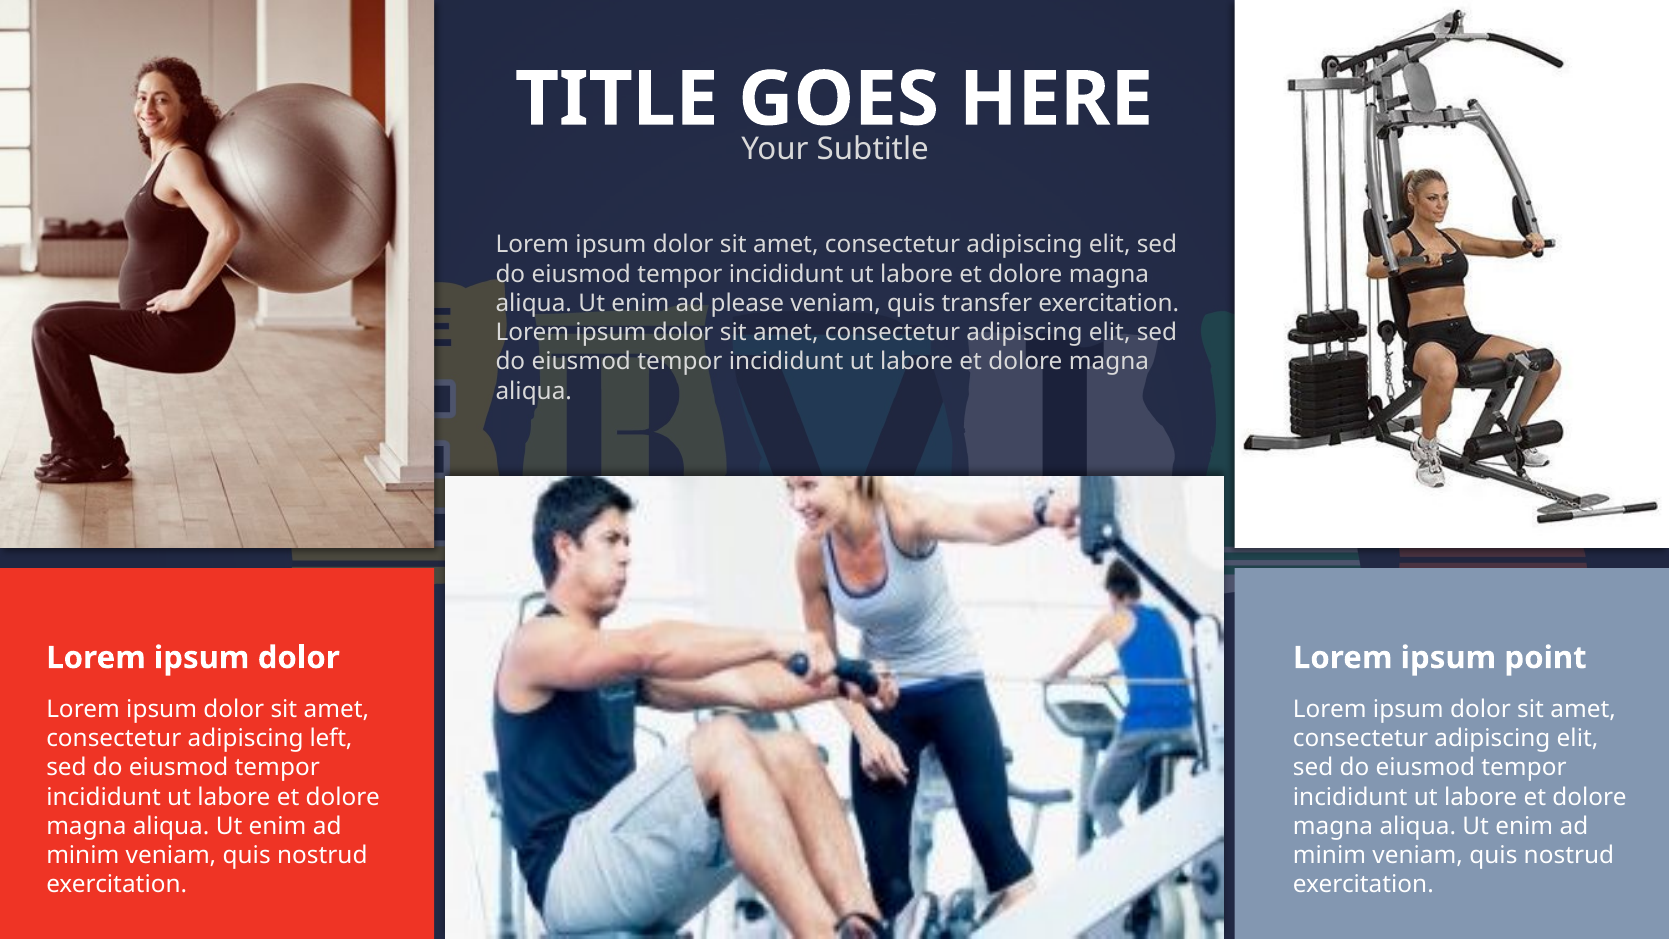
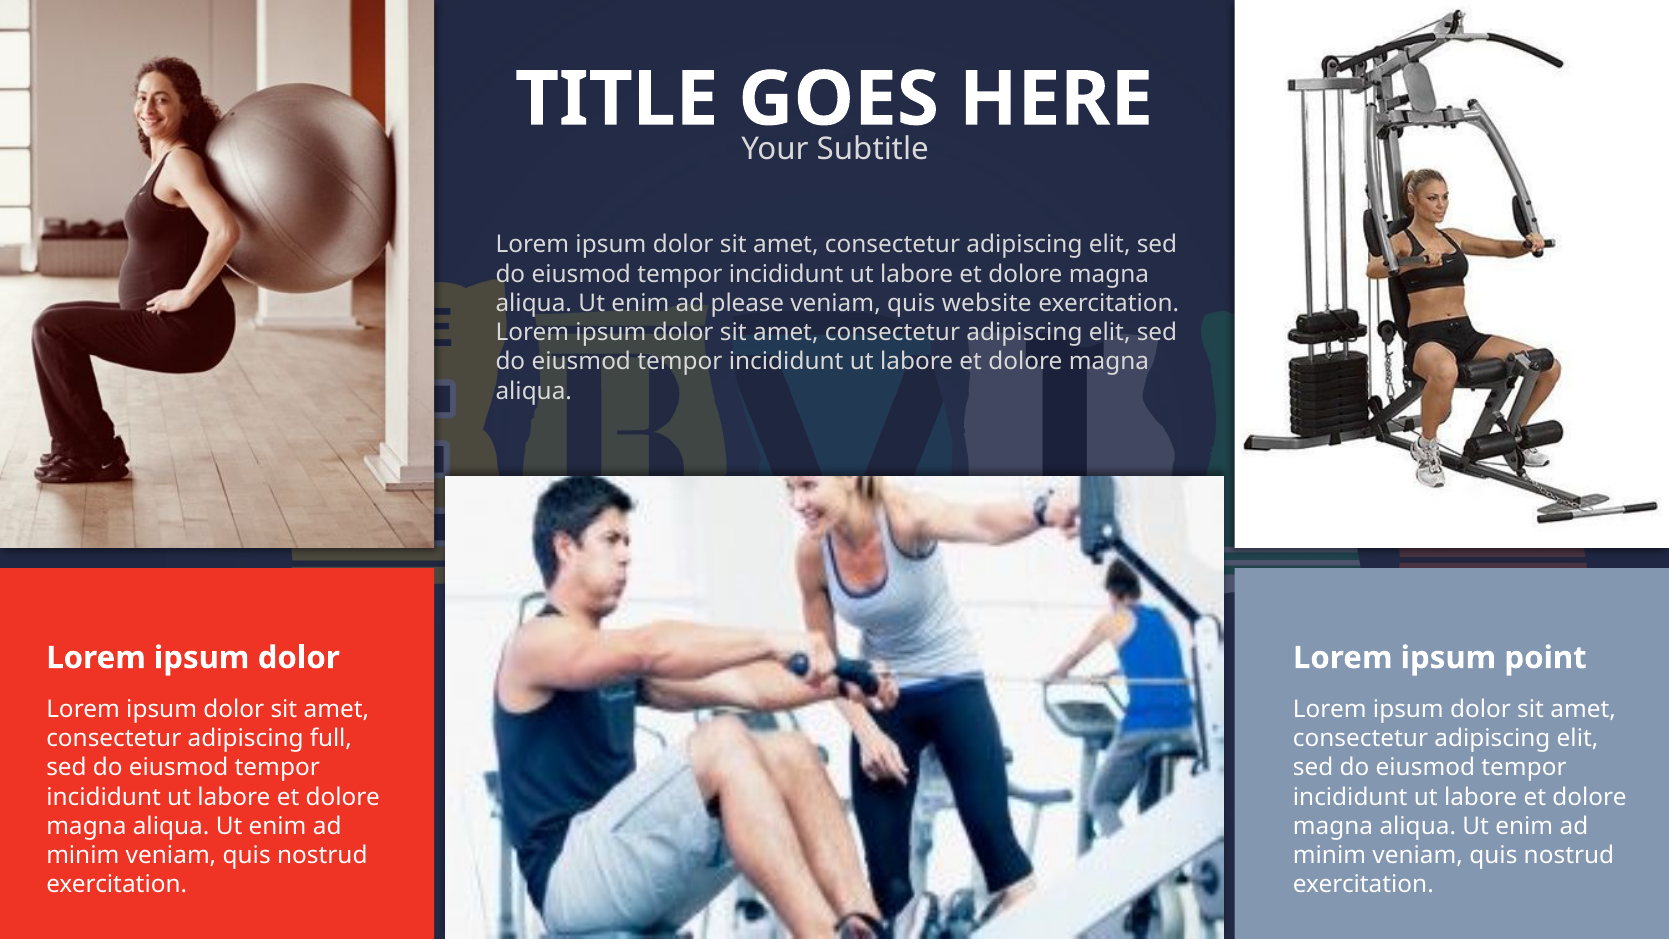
transfer: transfer -> website (987, 303)
left: left -> full (331, 738)
